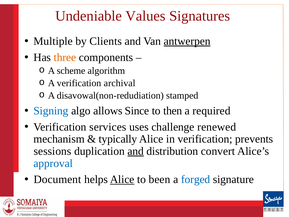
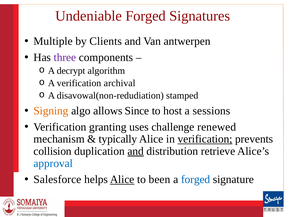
Undeniable Values: Values -> Forged (146, 16)
antwerpen underline: present -> none (187, 41)
three colour: orange -> purple (65, 57)
scheme: scheme -> decrypt (71, 71)
Signing colour: blue -> orange (51, 111)
then: then -> host (173, 111)
required: required -> sessions (211, 111)
services: services -> granting (108, 127)
verification underline: none -> present (205, 139)
sessions: sessions -> collision (53, 151)
convert: convert -> retrieve (218, 151)
Document: Document -> Salesforce (57, 179)
